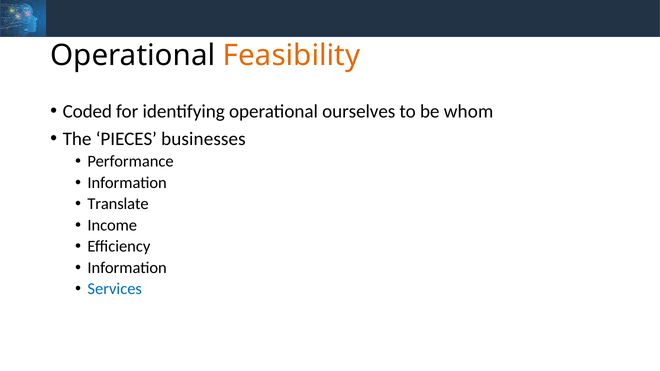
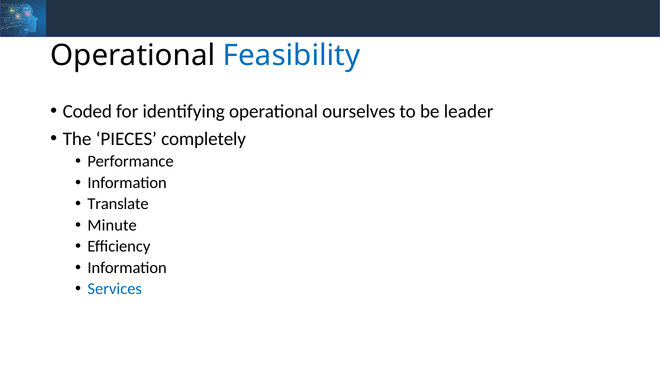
Feasibility colour: orange -> blue (292, 55)
whom: whom -> leader (469, 111)
businesses: businesses -> completely (204, 139)
Income: Income -> Minute (112, 225)
